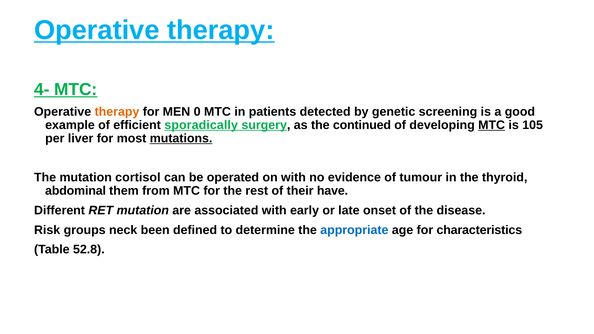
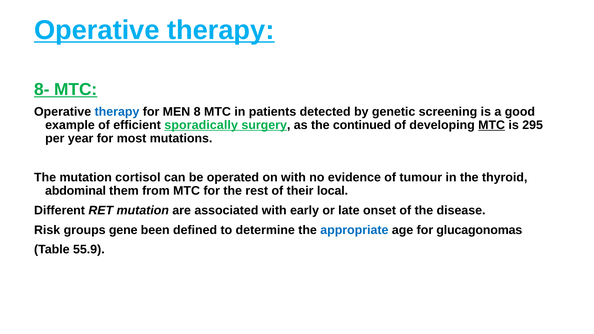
4-: 4- -> 8- (42, 89)
therapy colour: orange -> blue (117, 112)
0: 0 -> 8 (197, 112)
105: 105 -> 295 (533, 125)
liver: liver -> year (81, 138)
mutations underline: present -> none (181, 138)
have: have -> local (333, 191)
neck: neck -> gene (123, 230)
characteristics: characteristics -> glucagonomas (479, 230)
52.8: 52.8 -> 55.9 (89, 250)
